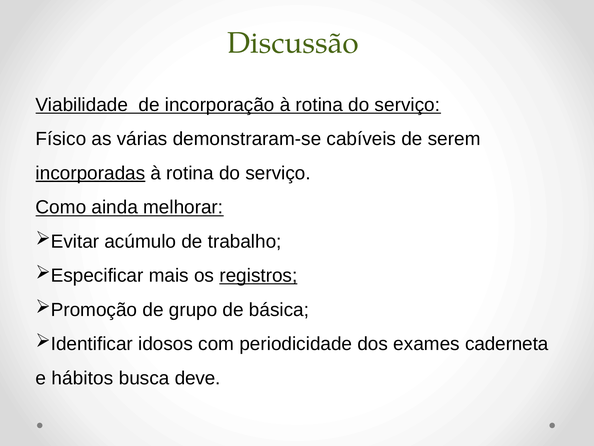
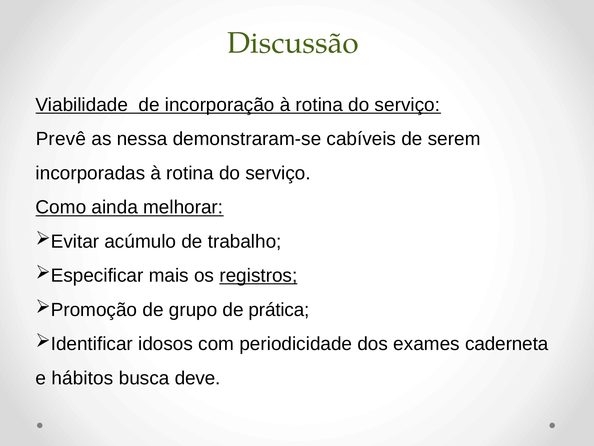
Físico: Físico -> Prevê (61, 139)
várias: várias -> nessa (142, 139)
incorporadas underline: present -> none (90, 173)
básica: básica -> prática (279, 309)
